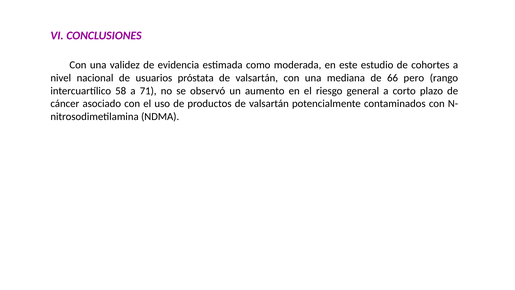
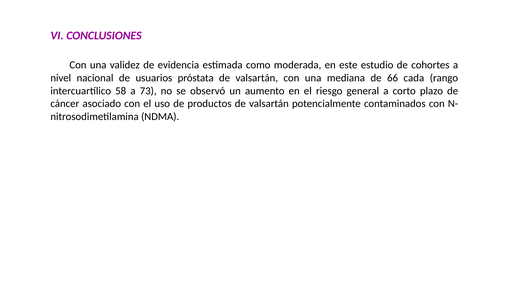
pero: pero -> cada (414, 78)
71: 71 -> 73 (148, 91)
